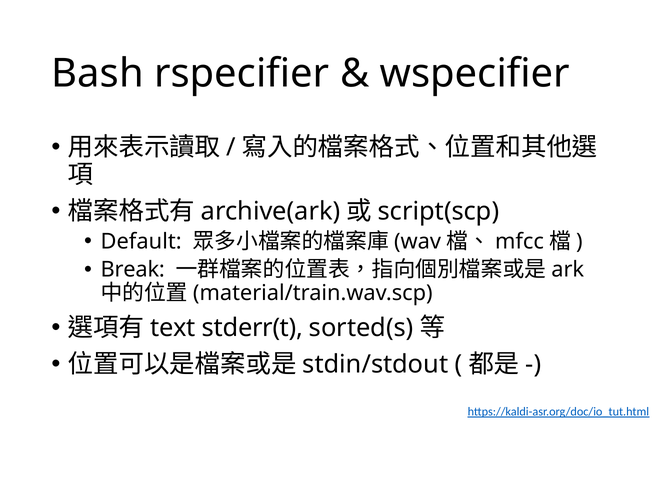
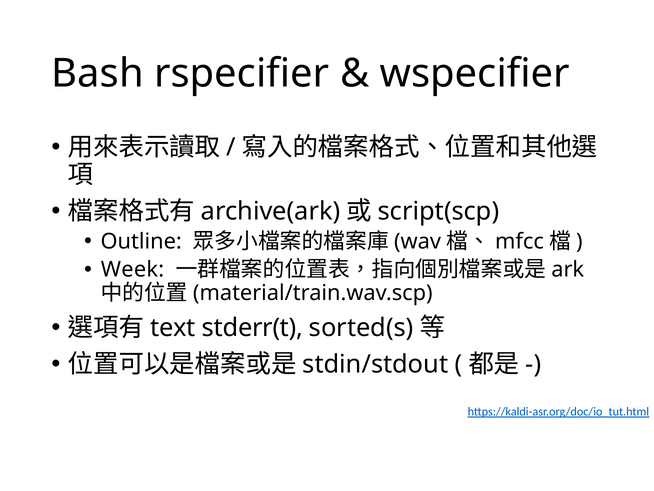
Default: Default -> Outline (141, 241)
Break: Break -> Week (132, 269)
